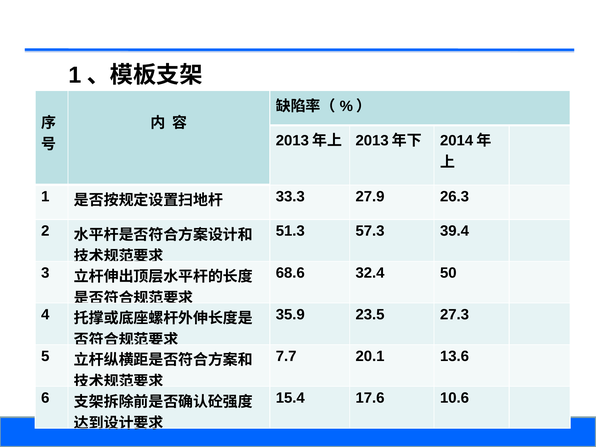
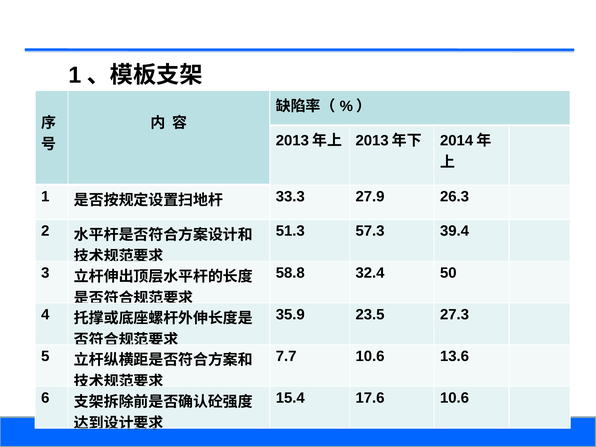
68.6: 68.6 -> 58.8 (290, 273)
7.7 20.1: 20.1 -> 10.6 (370, 356)
